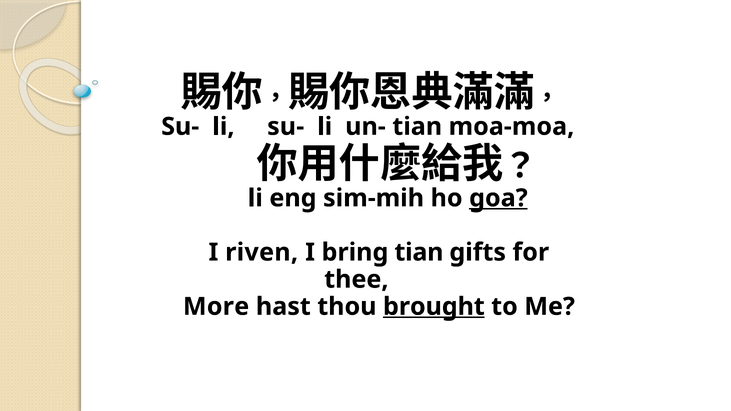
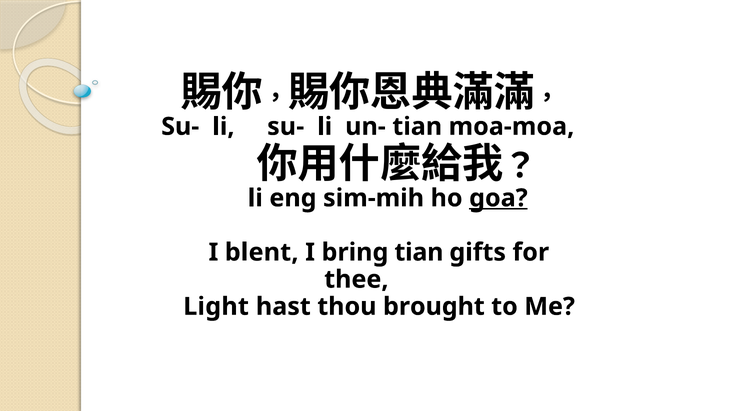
riven: riven -> blent (262, 252)
More: More -> Light (216, 307)
brought underline: present -> none (434, 307)
